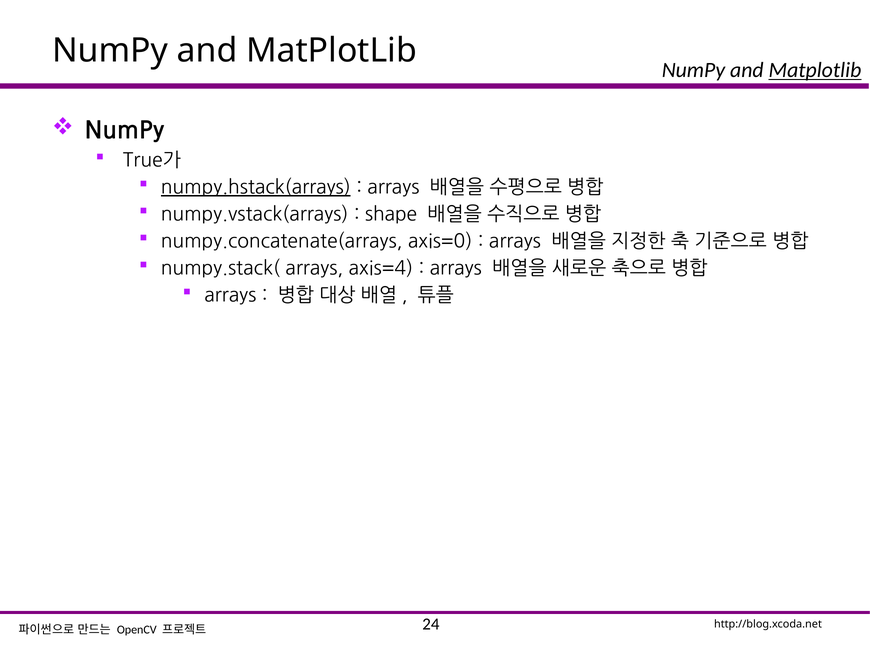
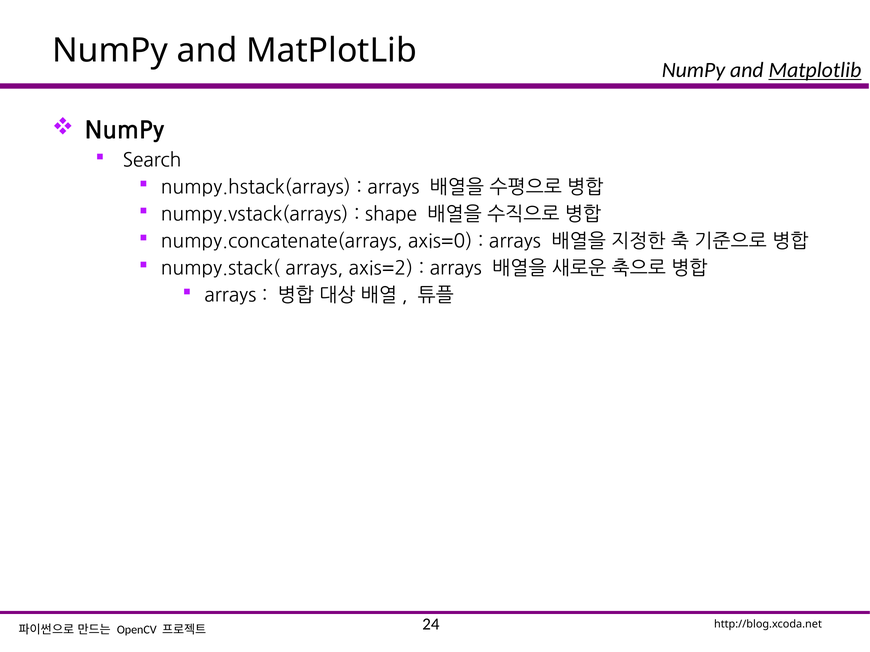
True가: True가 -> Search (152, 161)
numpy.hstack(arrays underline: present -> none (256, 188)
axis=4: axis=4 -> axis=2 (381, 269)
